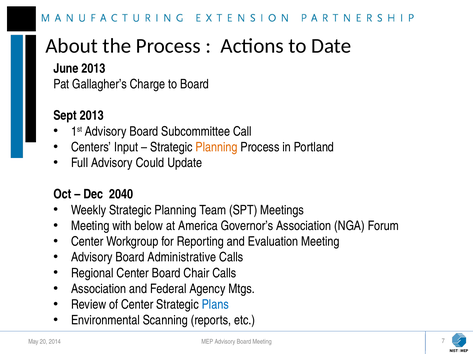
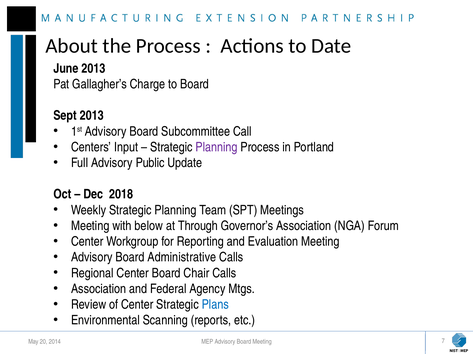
Planning colour: orange -> purple (217, 147)
Could: Could -> Public (150, 163)
2040: 2040 -> 2018 (121, 195)
America: America -> Through (198, 226)
